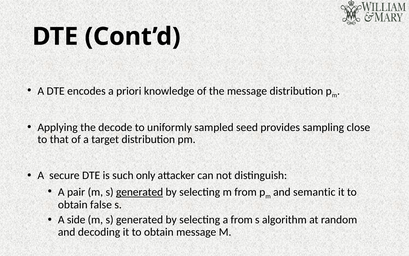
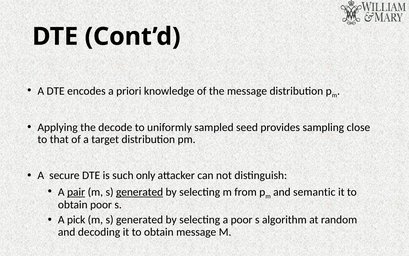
pair underline: none -> present (76, 192)
obtain false: false -> poor (101, 204)
side: side -> pick (76, 219)
a from: from -> poor (242, 219)
